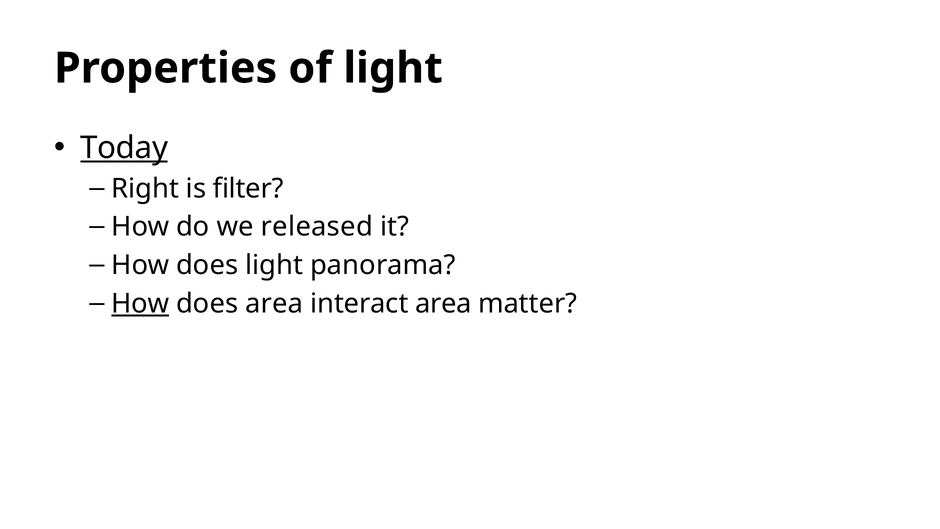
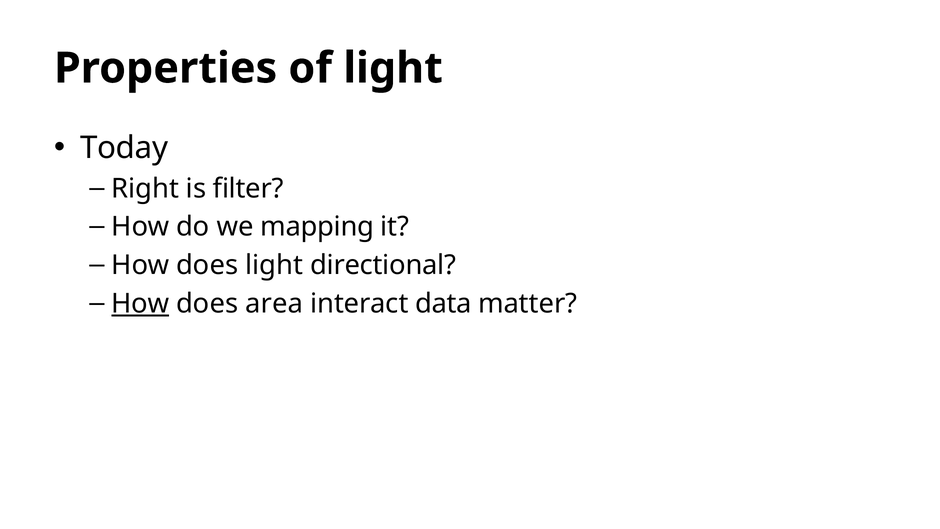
Today underline: present -> none (124, 148)
released: released -> mapping (317, 227)
panorama: panorama -> directional (383, 265)
interact area: area -> data (443, 304)
